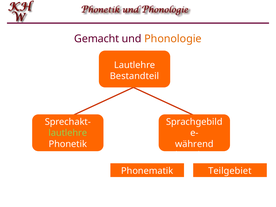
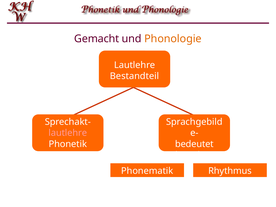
lautlehre colour: light green -> pink (68, 133)
während: während -> bedeutet (194, 144)
Teilgebiet: Teilgebiet -> Rhythmus (230, 171)
